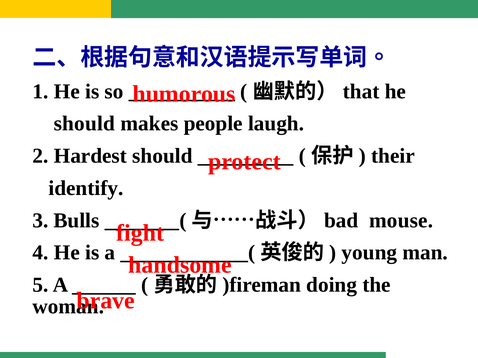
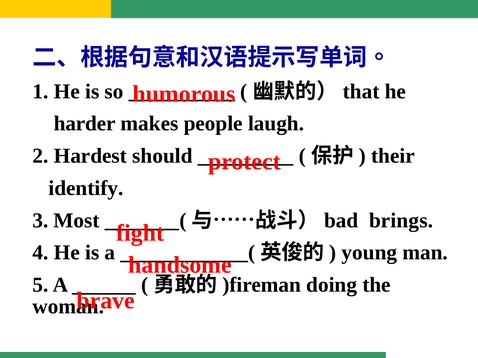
should: should -> harder (85, 124)
Bulls: Bulls -> Most (76, 221)
mouse: mouse -> brings (401, 221)
